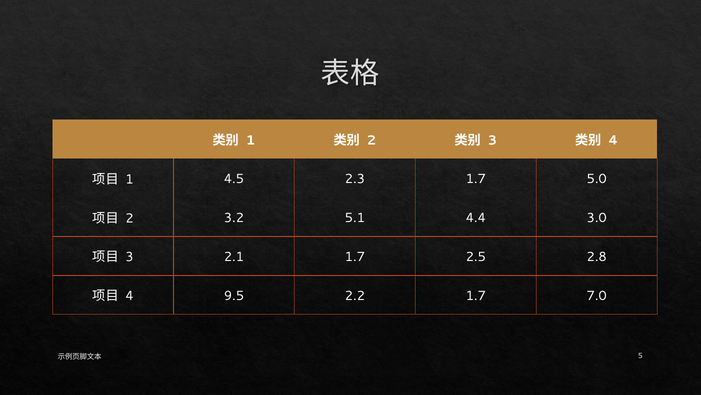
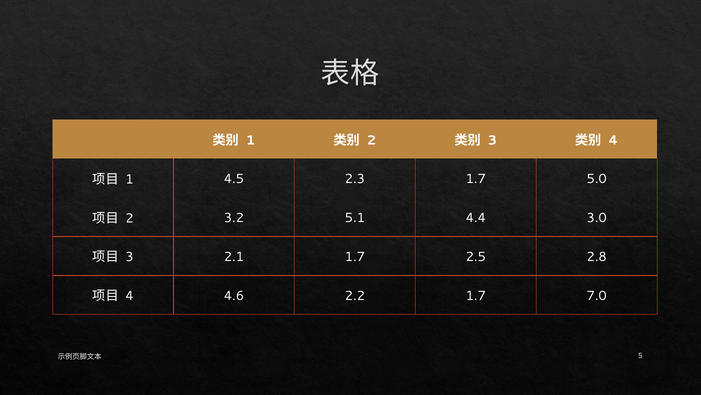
9.5​: 9.5​ -> 4.6​ (236, 295)
